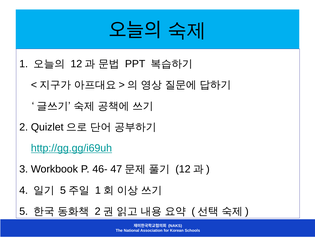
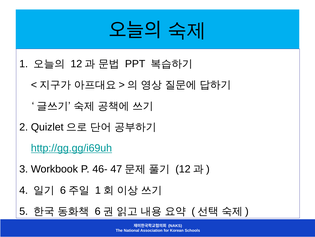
5: 5 -> 6 (63, 190)
2: 2 -> 6 (98, 211)
